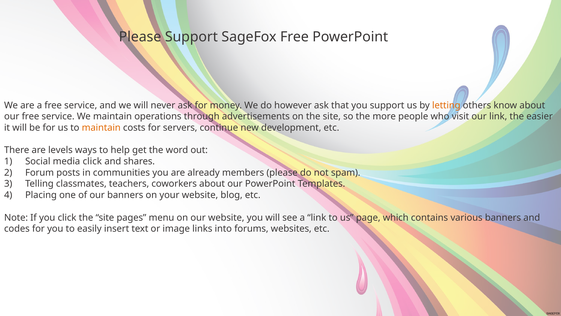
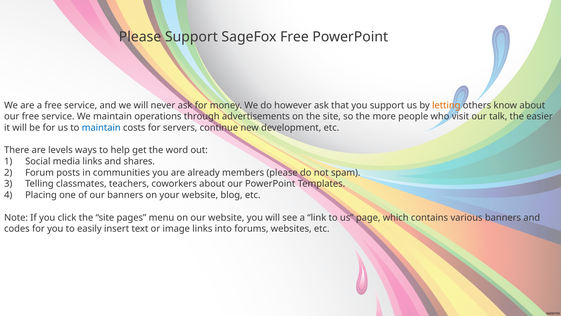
our link: link -> talk (498, 116)
maintain colour: orange -> blue (101, 128)
media click: click -> links (92, 161)
